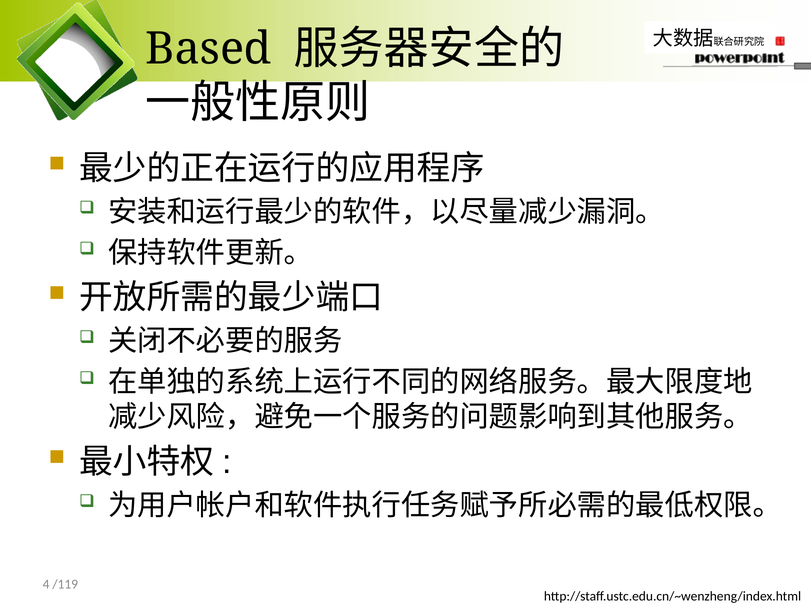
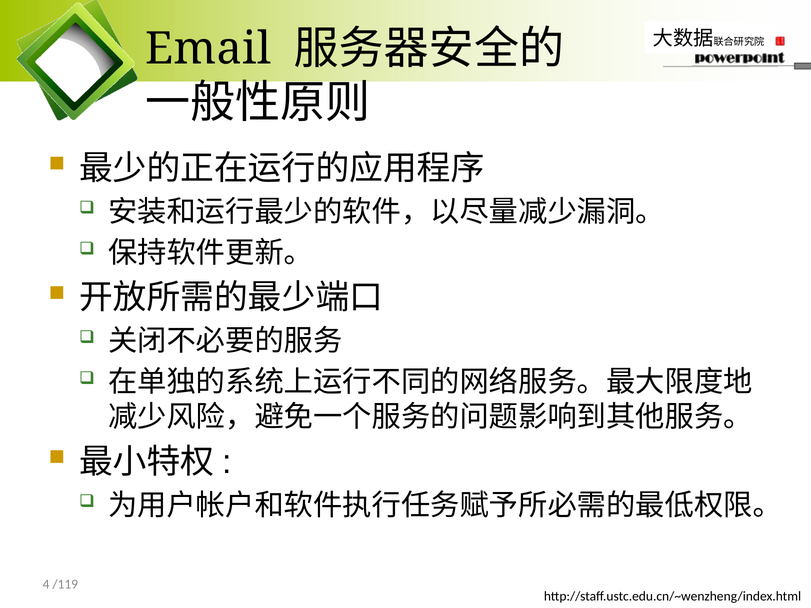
Based: Based -> Email (208, 49)
